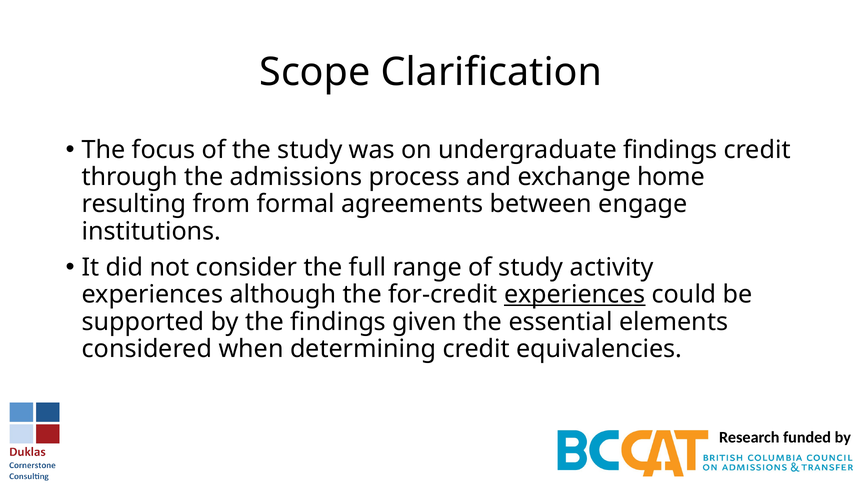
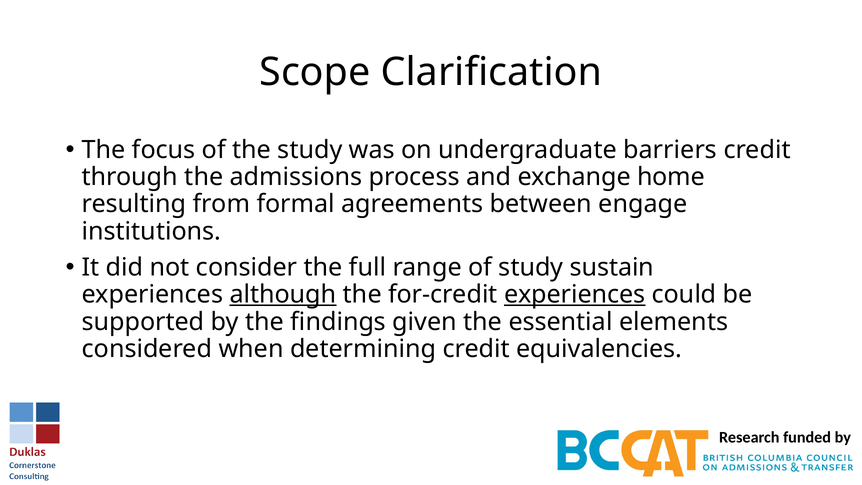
undergraduate findings: findings -> barriers (670, 150)
activity: activity -> sustain (612, 267)
although underline: none -> present (283, 295)
